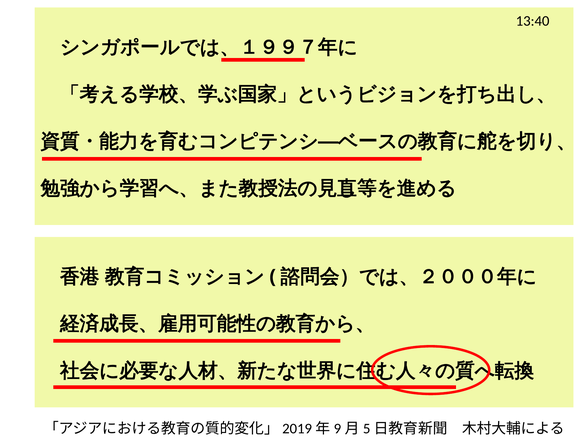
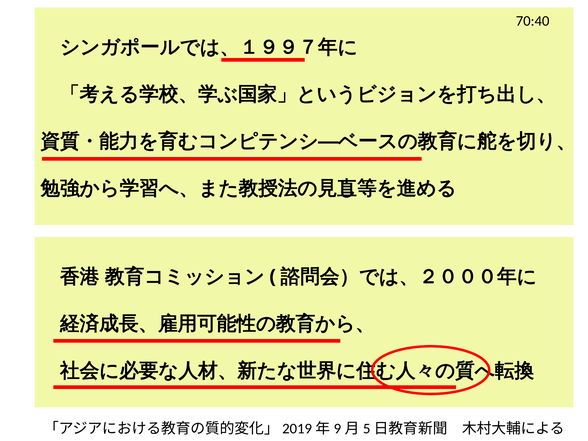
13:40: 13:40 -> 70:40 (533, 21)
